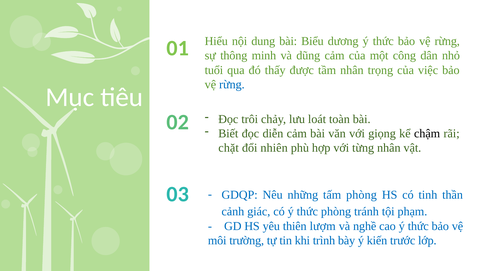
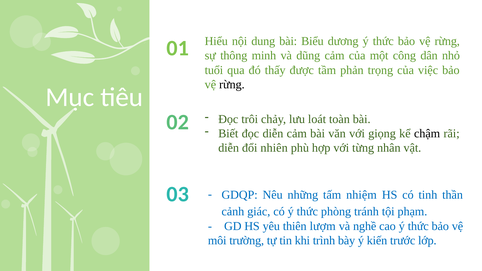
tầm nhân: nhân -> phản (352, 70)
rừng colour: blue -> black (232, 85)
chặt: chặt -> diễn (229, 148)
tấm phòng: phòng -> nhiệm (361, 195)
